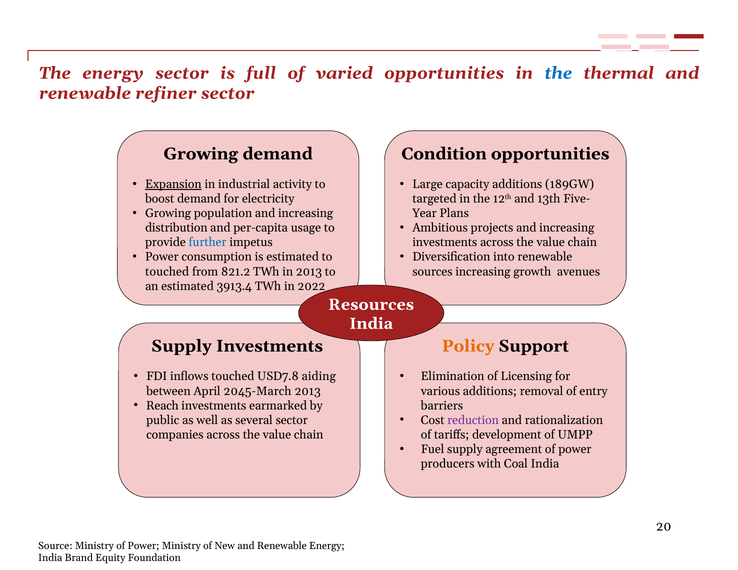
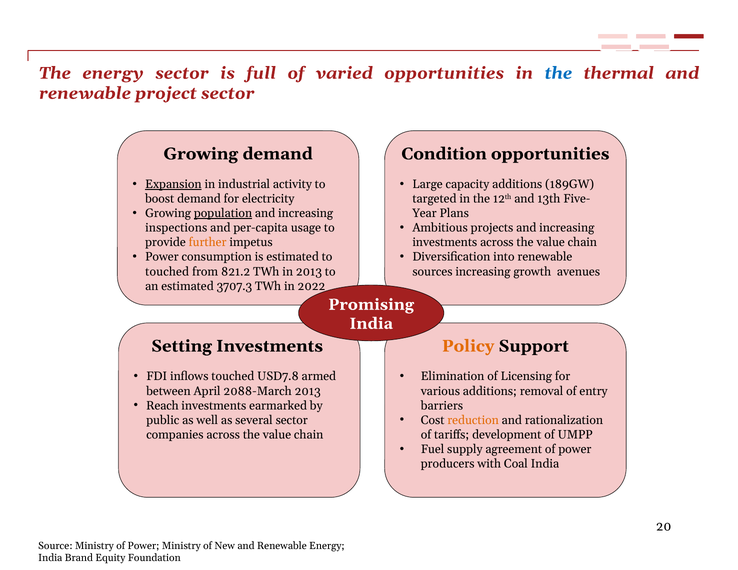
refiner: refiner -> project (166, 93)
population underline: none -> present (223, 213)
distribution: distribution -> inspections (176, 228)
further colour: blue -> orange (208, 243)
3913.4: 3913.4 -> 3707.3 (234, 286)
Resources: Resources -> Promising (371, 305)
Supply: Supply -> Setting (182, 346)
aiding: aiding -> armed (319, 377)
2045-March: 2045-March -> 2088-March (258, 391)
reduction colour: purple -> orange (473, 420)
